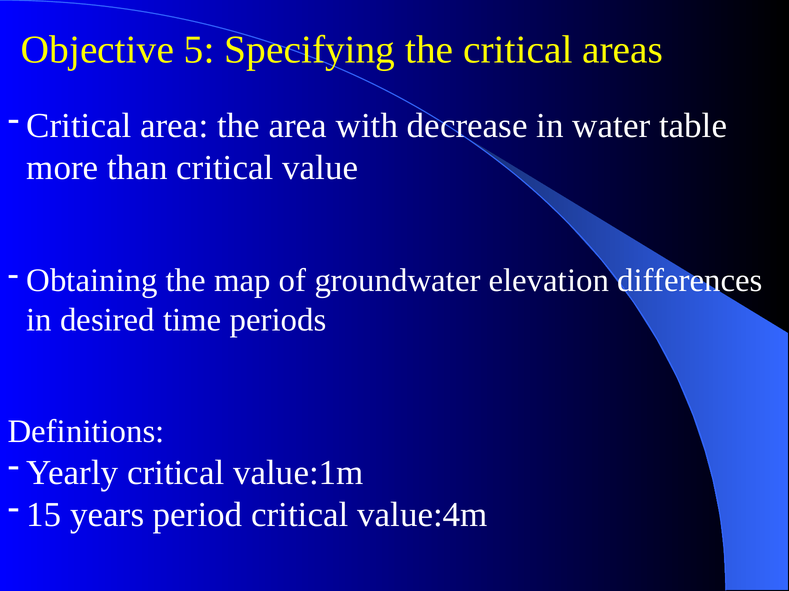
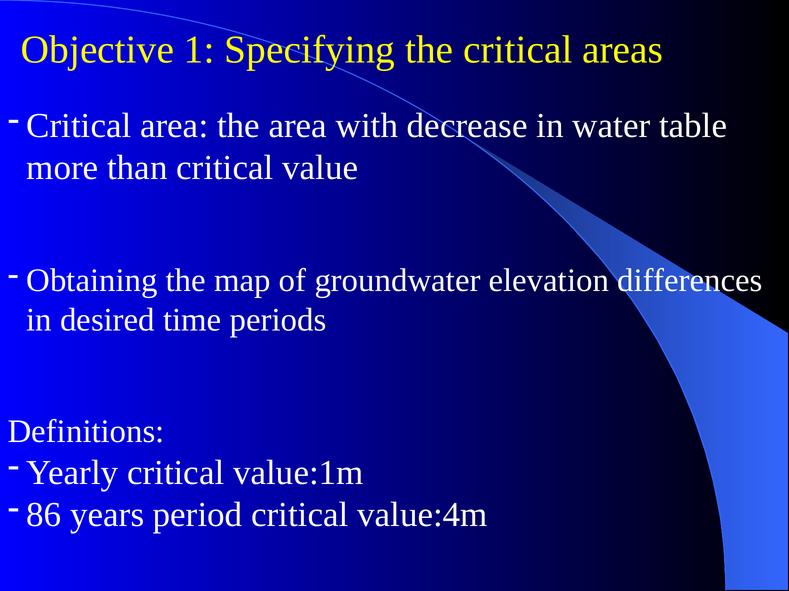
5: 5 -> 1 (199, 50)
15: 15 -> 86 (44, 515)
